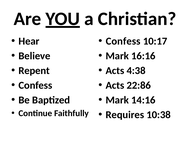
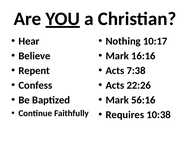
Confess: Confess -> Nothing (123, 41)
4:38: 4:38 -> 7:38 (136, 71)
22:86: 22:86 -> 22:26 (139, 86)
14:16: 14:16 -> 56:16 (143, 100)
